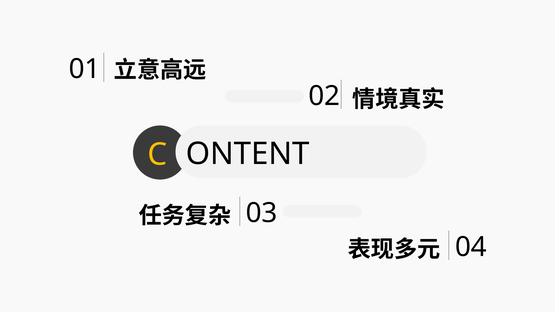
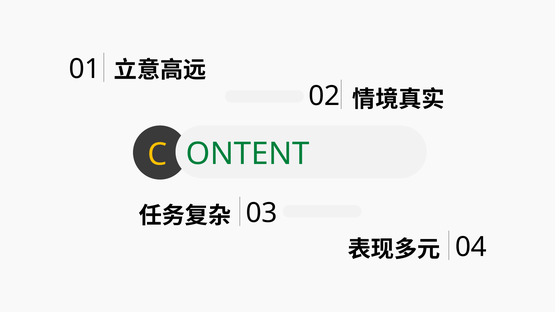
ONTENT colour: black -> green (248, 154)
